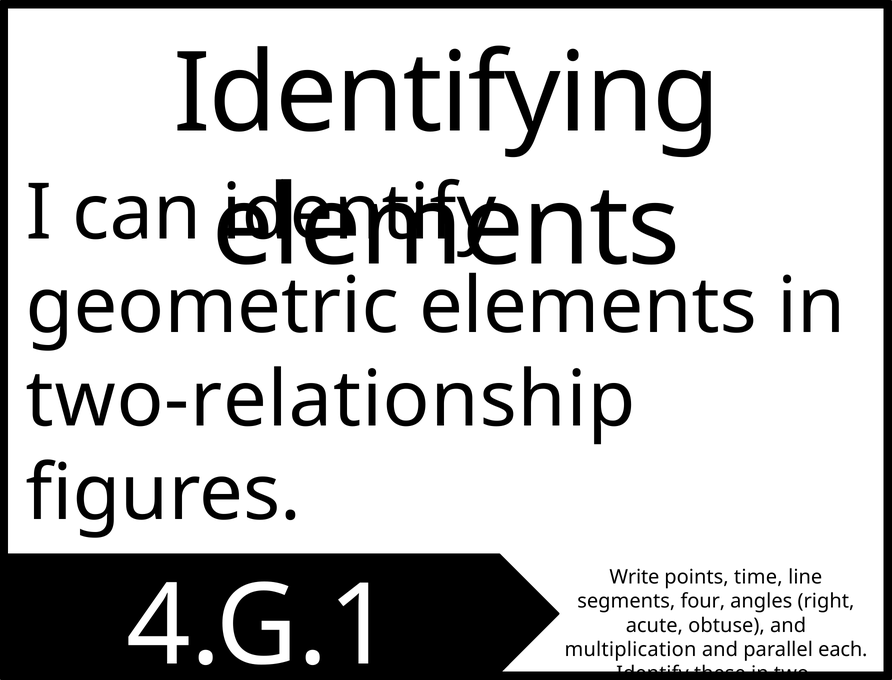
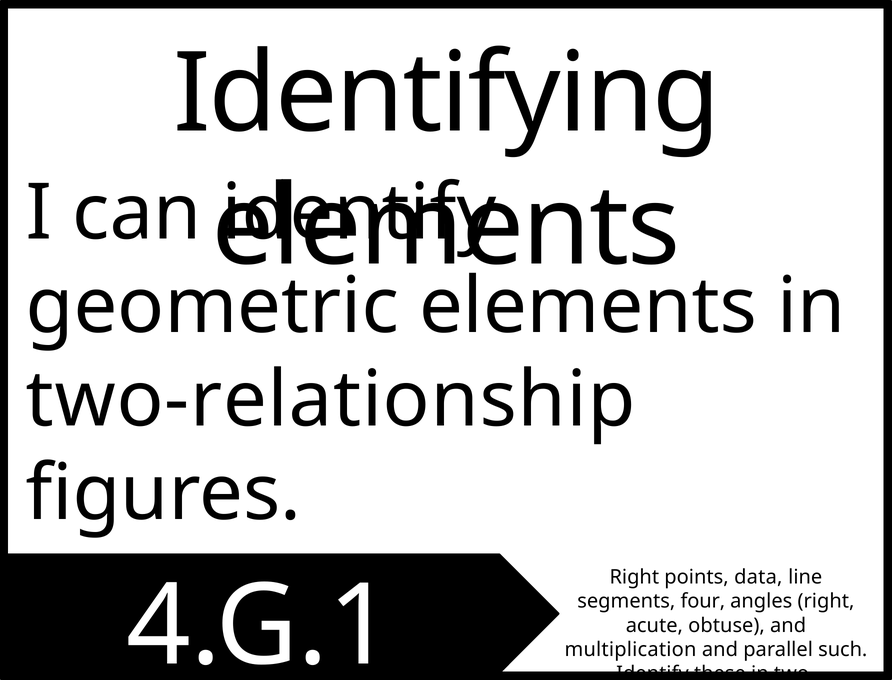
Write: Write -> Right (634, 577)
time: time -> data (758, 577)
each: each -> such (843, 649)
